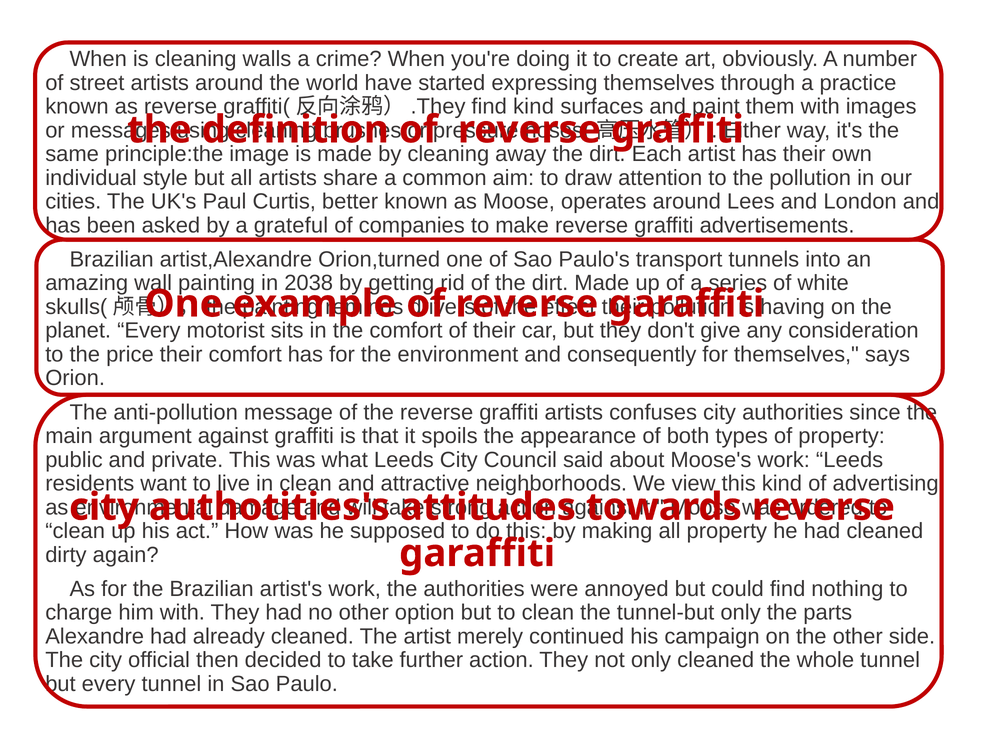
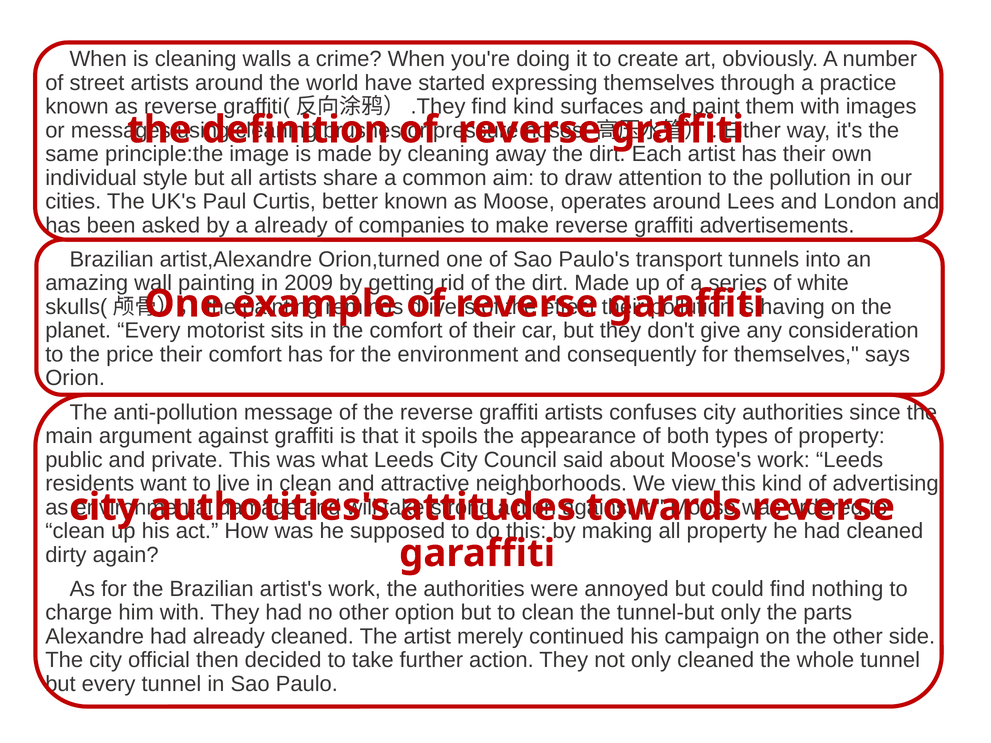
a grateful: grateful -> already (291, 225)
2038: 2038 -> 2009 (309, 283)
